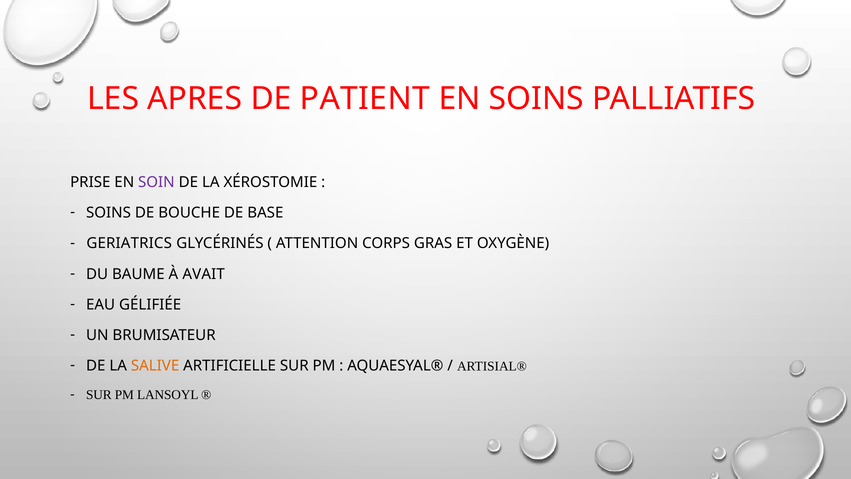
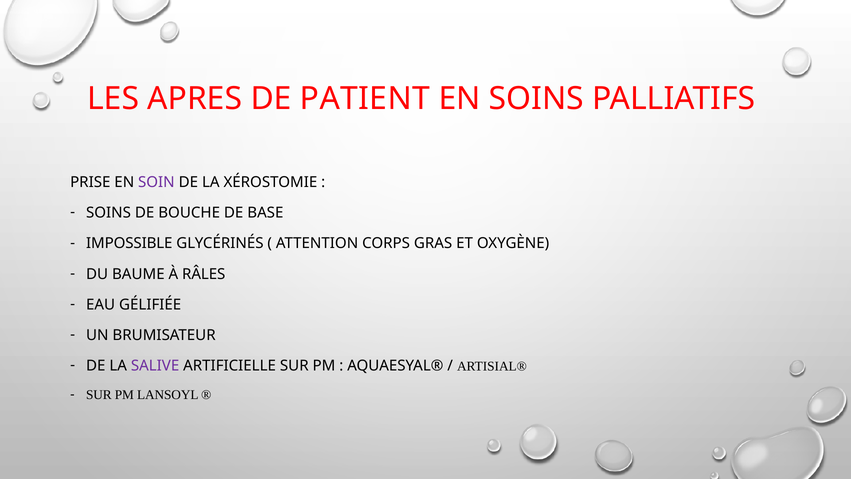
GERIATRICS: GERIATRICS -> IMPOSSIBLE (129, 243)
AVAIT: AVAIT -> RÂLES (204, 274)
SALIVE colour: orange -> purple (155, 366)
